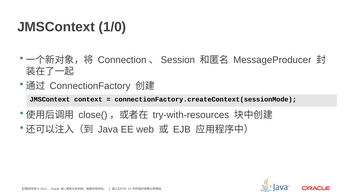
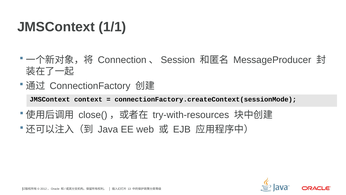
1/0: 1/0 -> 1/1 (112, 27)
